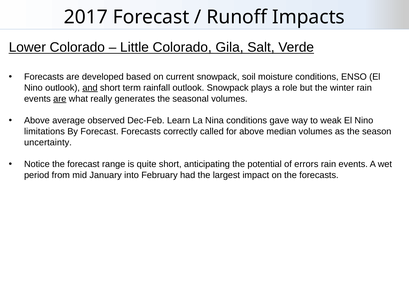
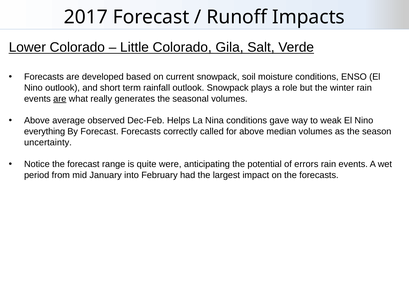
and underline: present -> none (90, 88)
Learn: Learn -> Helps (179, 120)
limitations: limitations -> everything (45, 131)
quite short: short -> were (170, 164)
